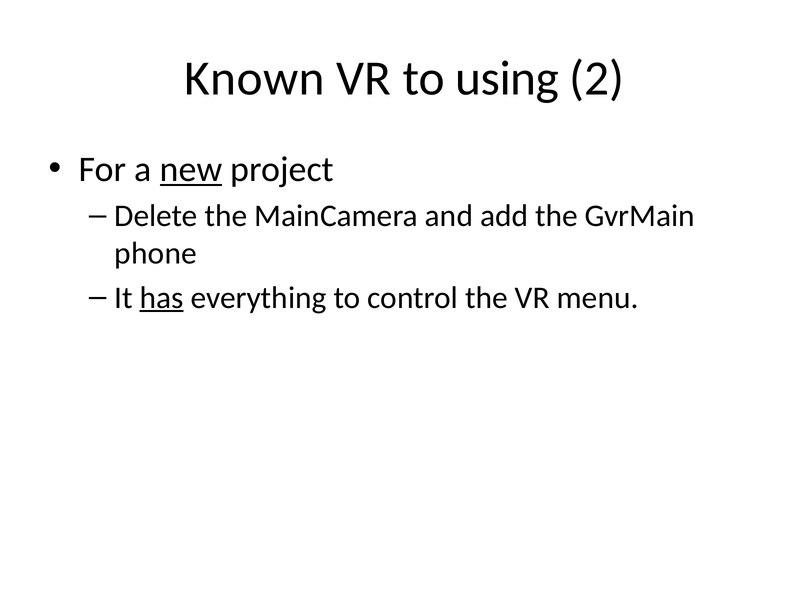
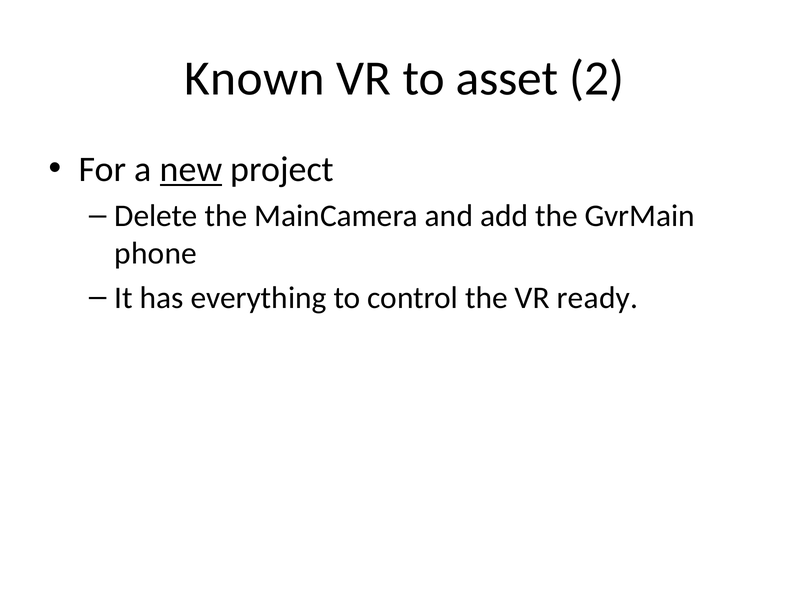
using: using -> asset (507, 78)
has underline: present -> none (162, 298)
menu: menu -> ready (597, 298)
